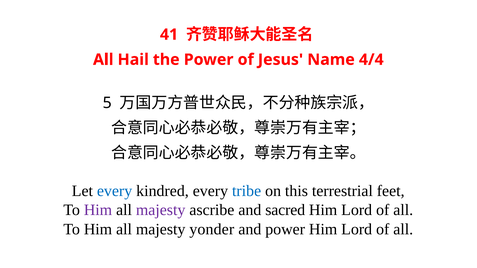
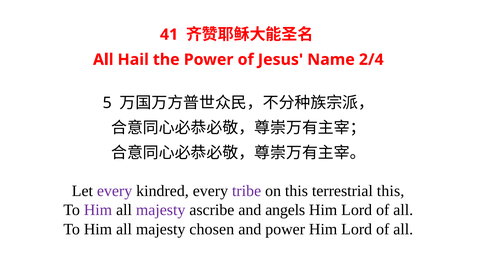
4/4: 4/4 -> 2/4 (371, 60)
every colour: blue -> purple (115, 191)
tribe colour: blue -> purple (247, 191)
terrestrial feet: feet -> this (391, 191)
sacred: sacred -> angels (285, 210)
yonder: yonder -> chosen (212, 229)
